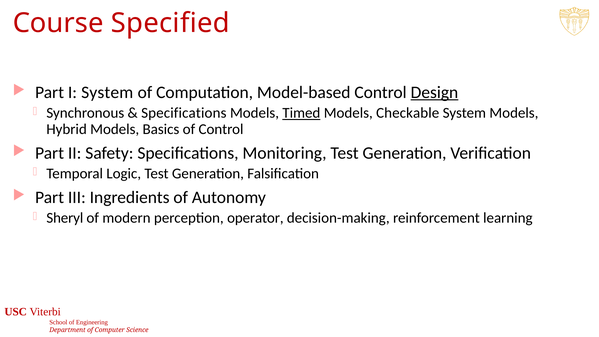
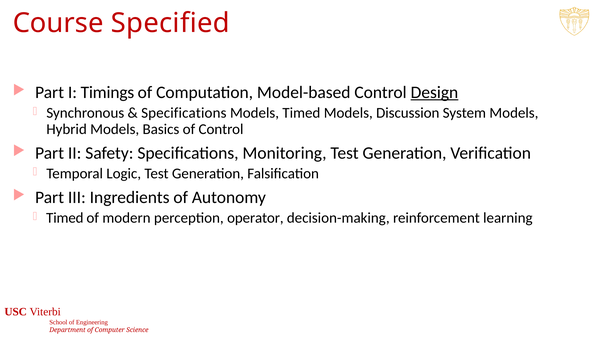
I System: System -> Timings (107, 92)
Timed underline: present -> none (301, 113)
Checkable: Checkable -> Discussion (408, 113)
Sheryl: Sheryl -> Timed (65, 218)
